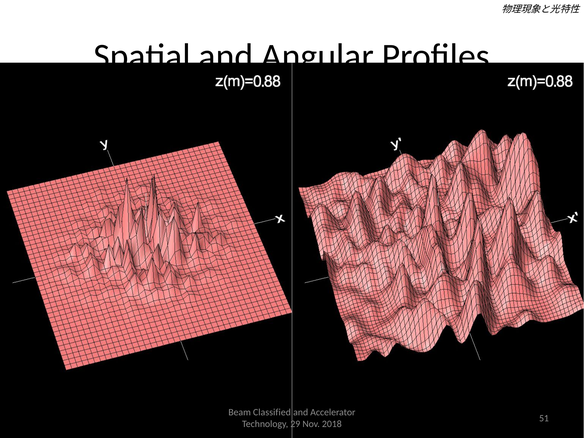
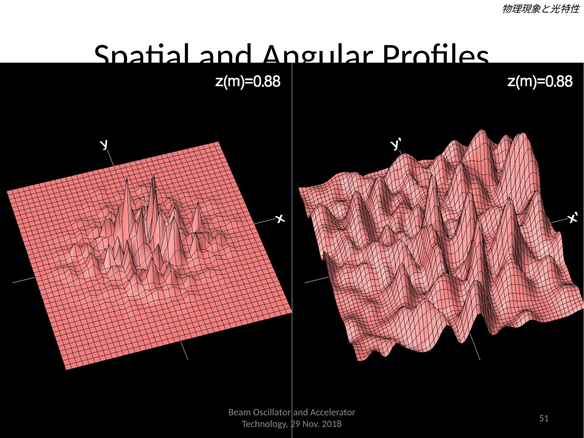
Classified: Classified -> Oscillator (272, 412)
